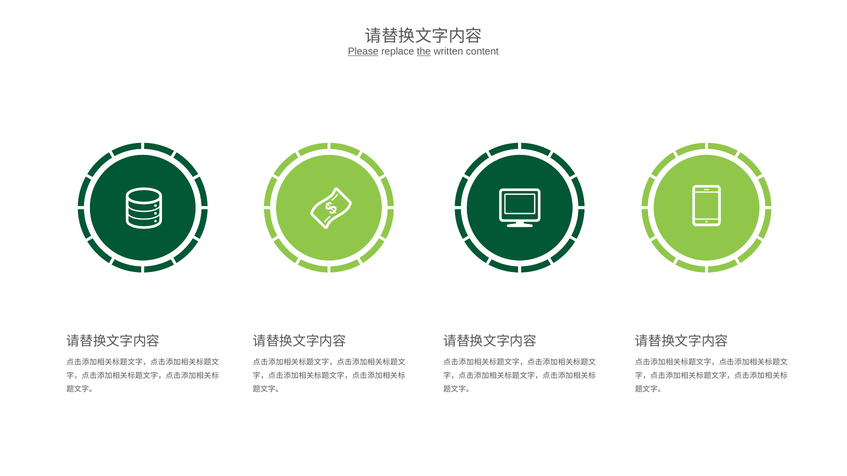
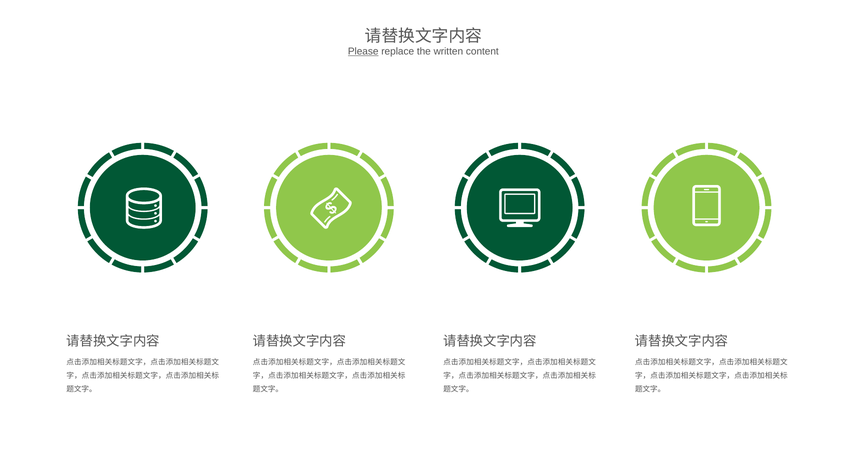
the underline: present -> none (424, 52)
